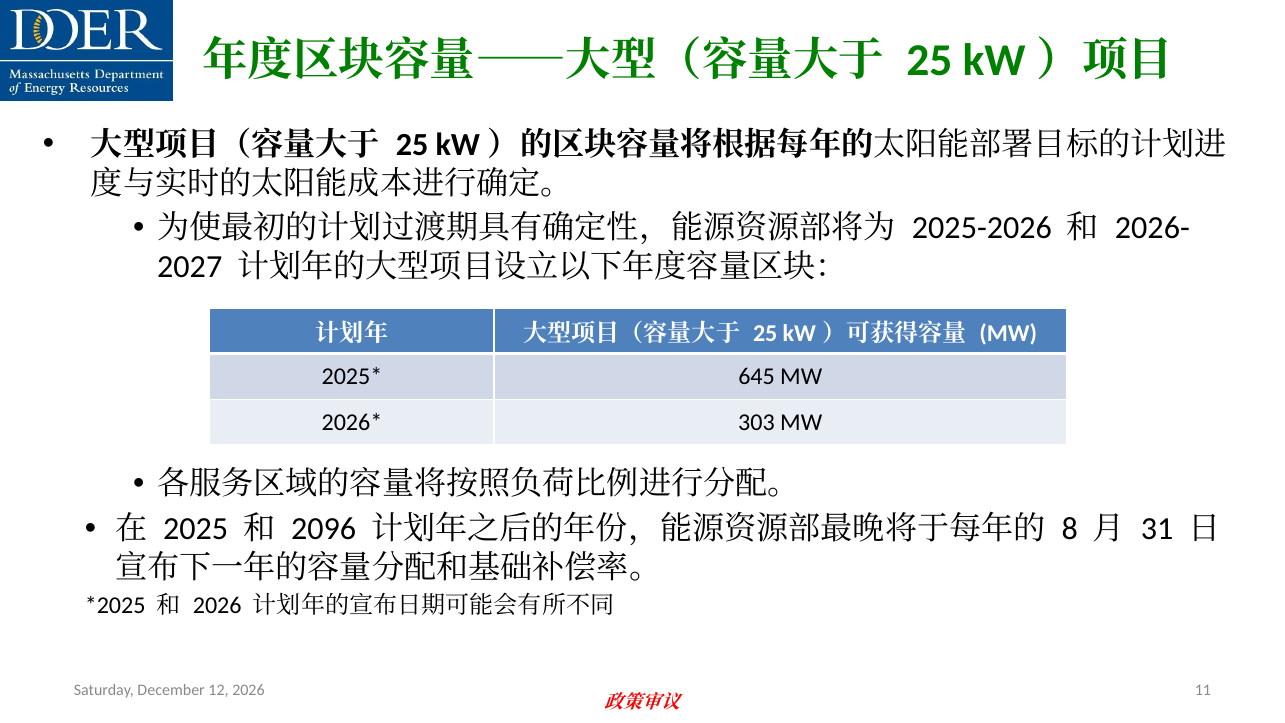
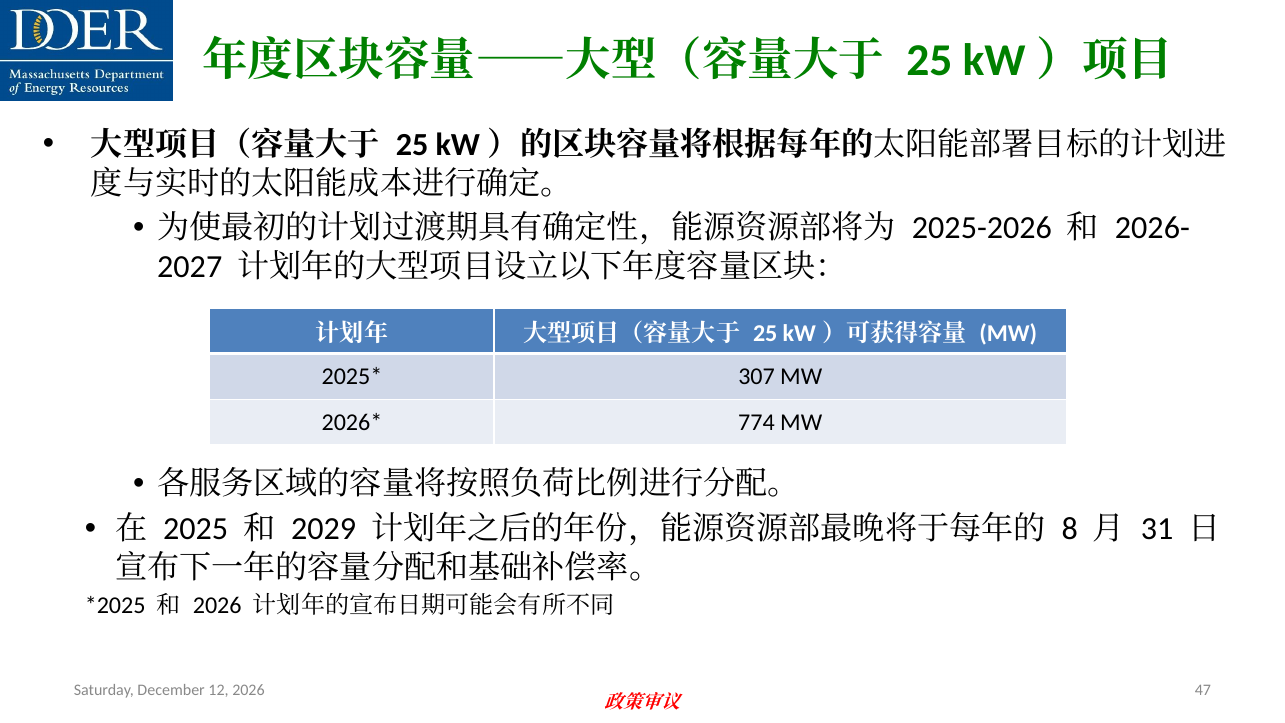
645: 645 -> 307 (757, 377)
303: 303 -> 774 (756, 422)
2096: 2096 -> 2029 (324, 529)
11: 11 -> 47 (1203, 690)
